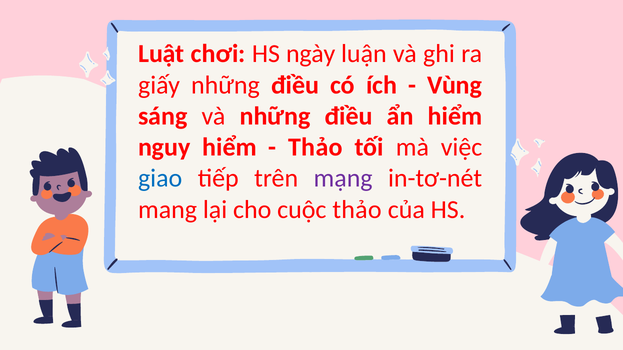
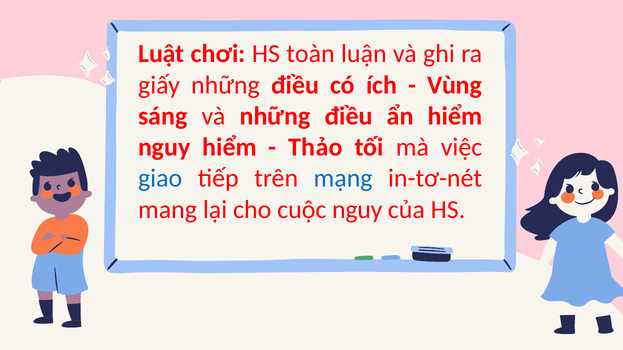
ngày: ngày -> toàn (311, 54)
mạng colour: purple -> blue (343, 179)
cuộc thảo: thảo -> nguy (357, 210)
